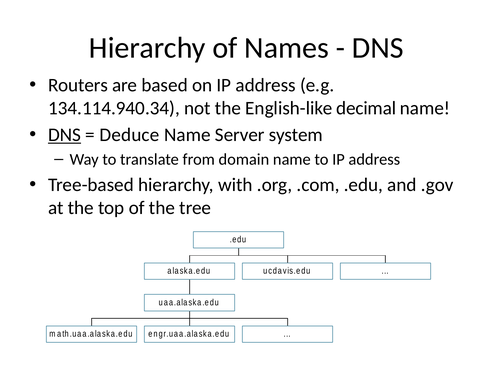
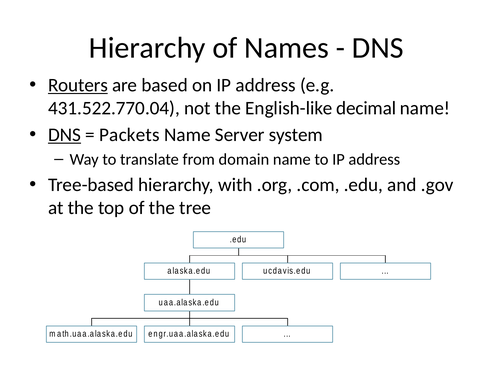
Routers underline: none -> present (78, 85)
134.114.940.34: 134.114.940.34 -> 431.522.770.04 (114, 108)
Deduce: Deduce -> Packets (129, 135)
